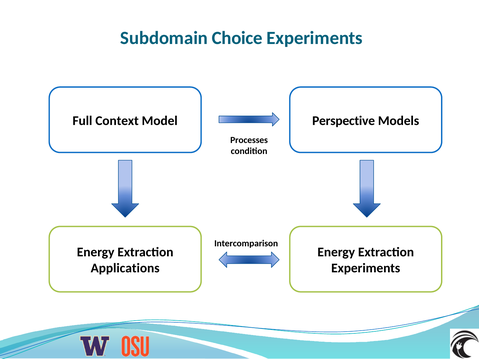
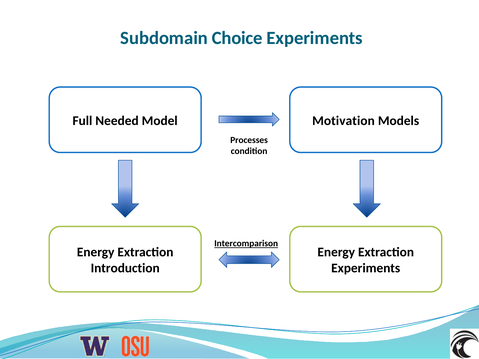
Context: Context -> Needed (117, 121)
Perspective: Perspective -> Motivation (343, 121)
Intercomparison underline: none -> present (246, 244)
Applications: Applications -> Introduction (125, 268)
